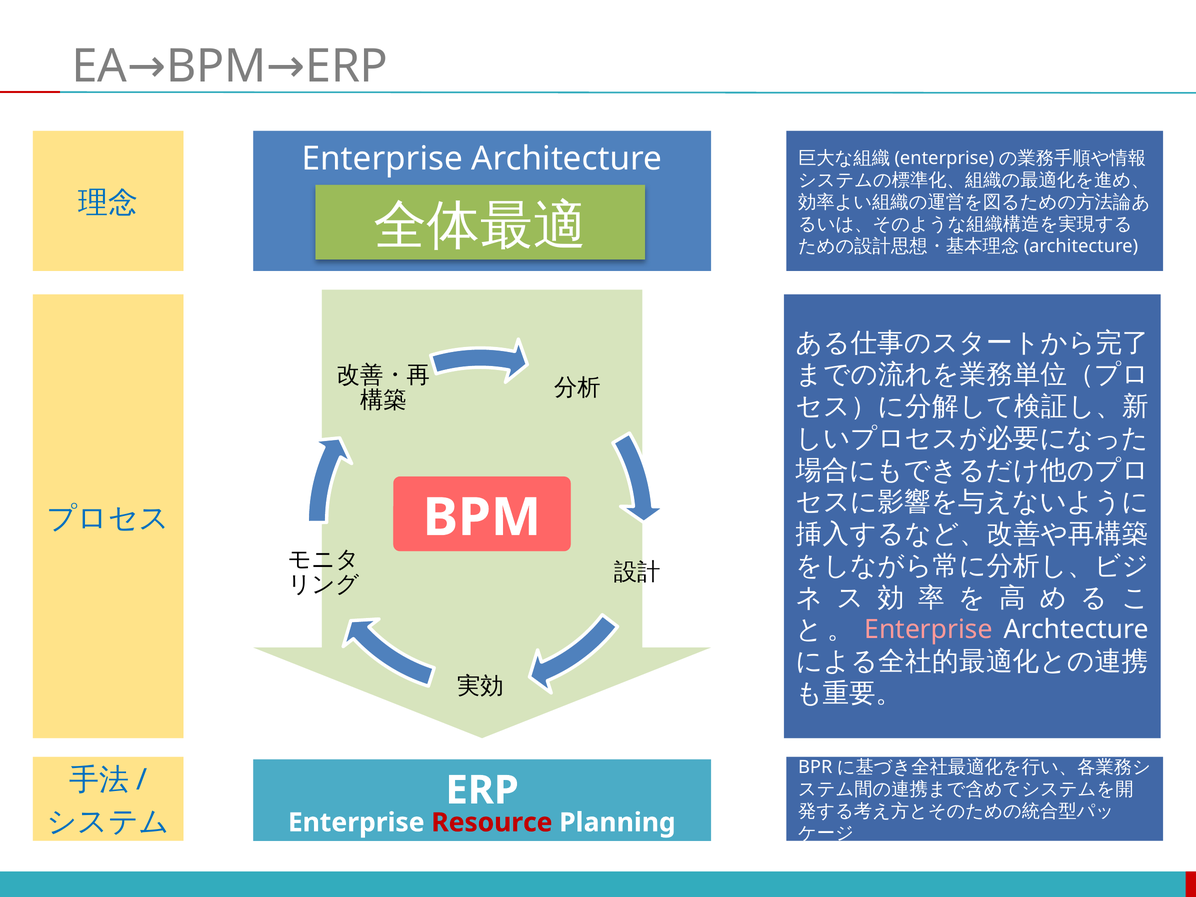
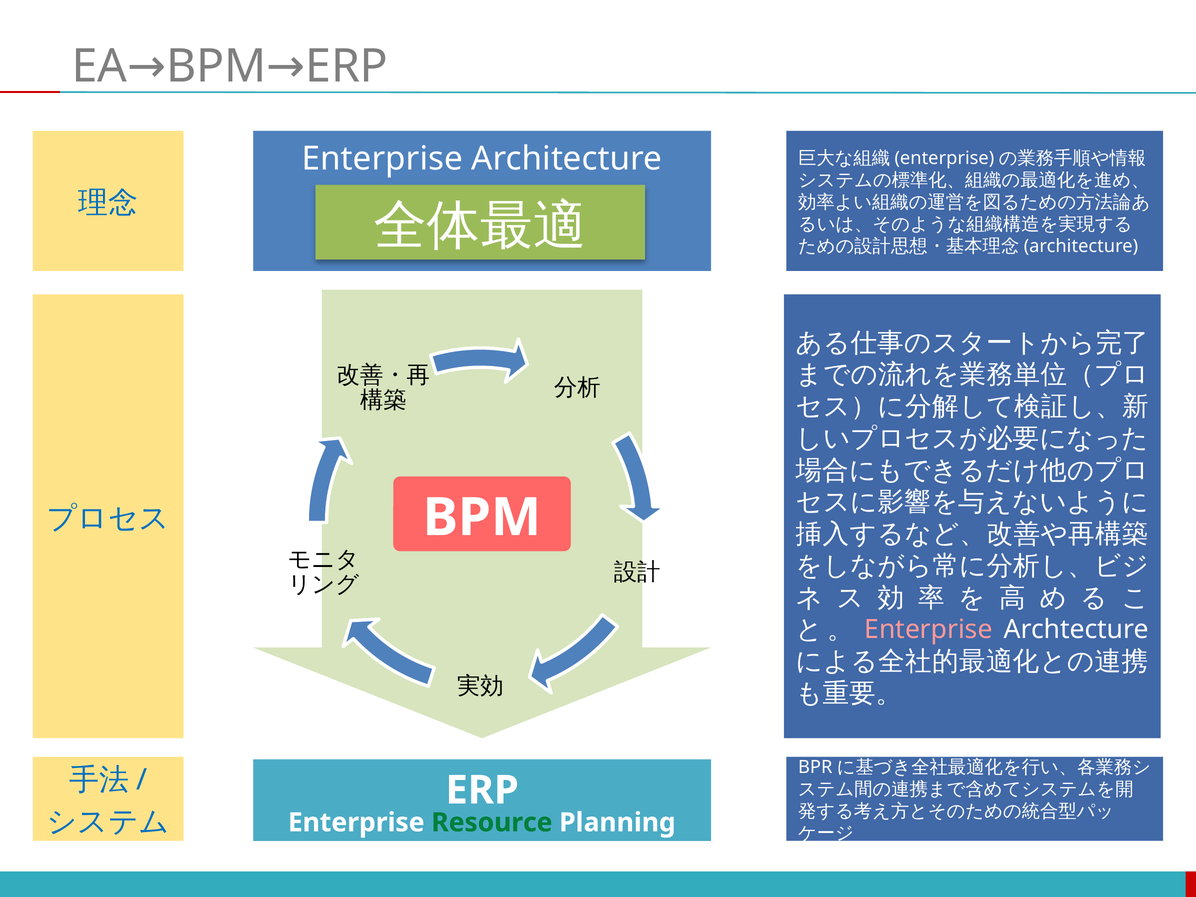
Resource colour: red -> green (492, 823)
